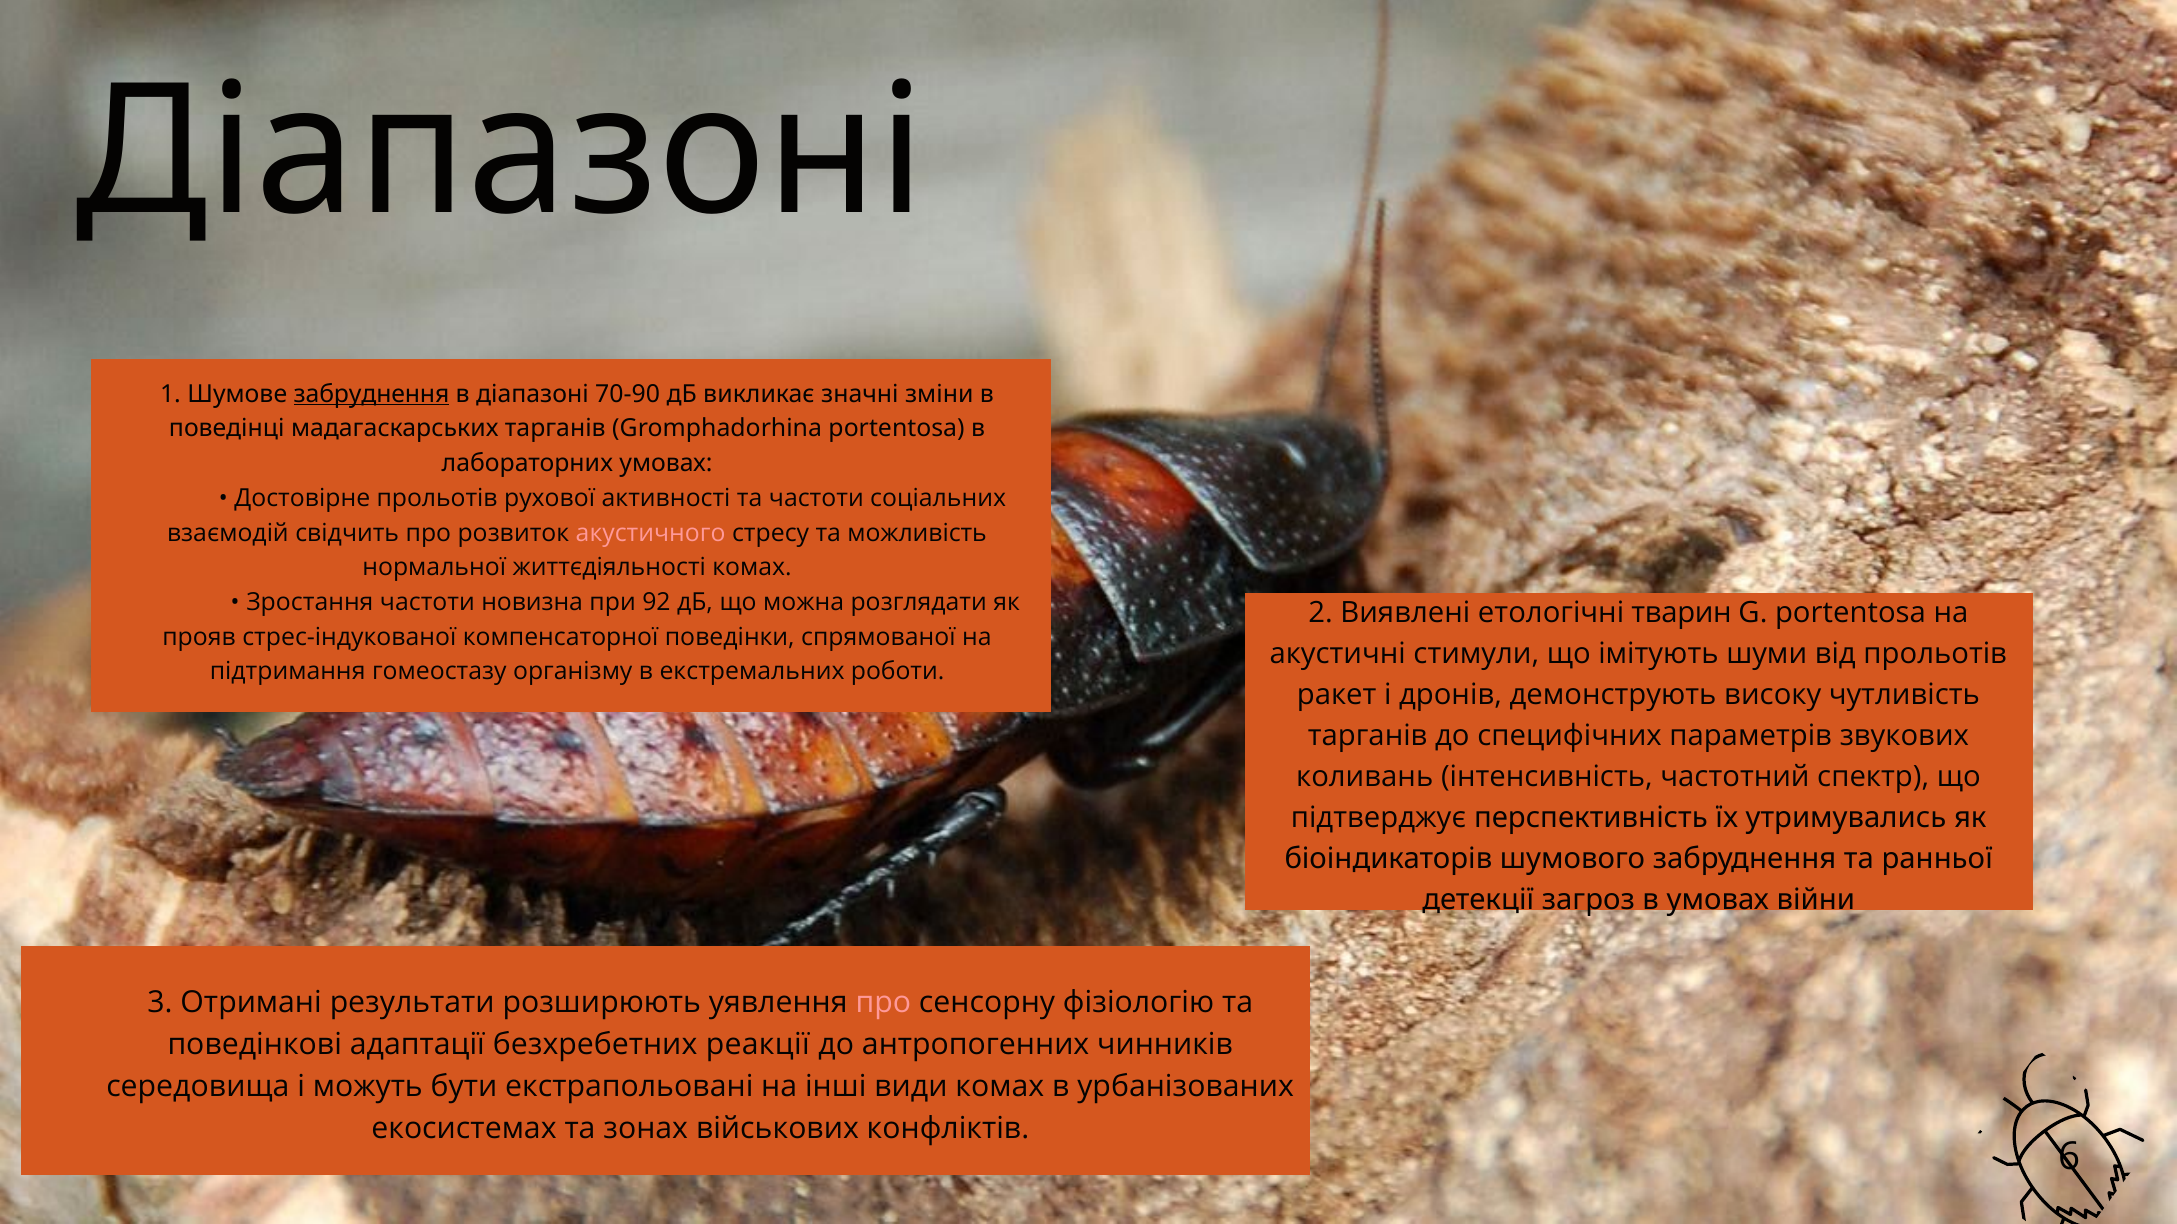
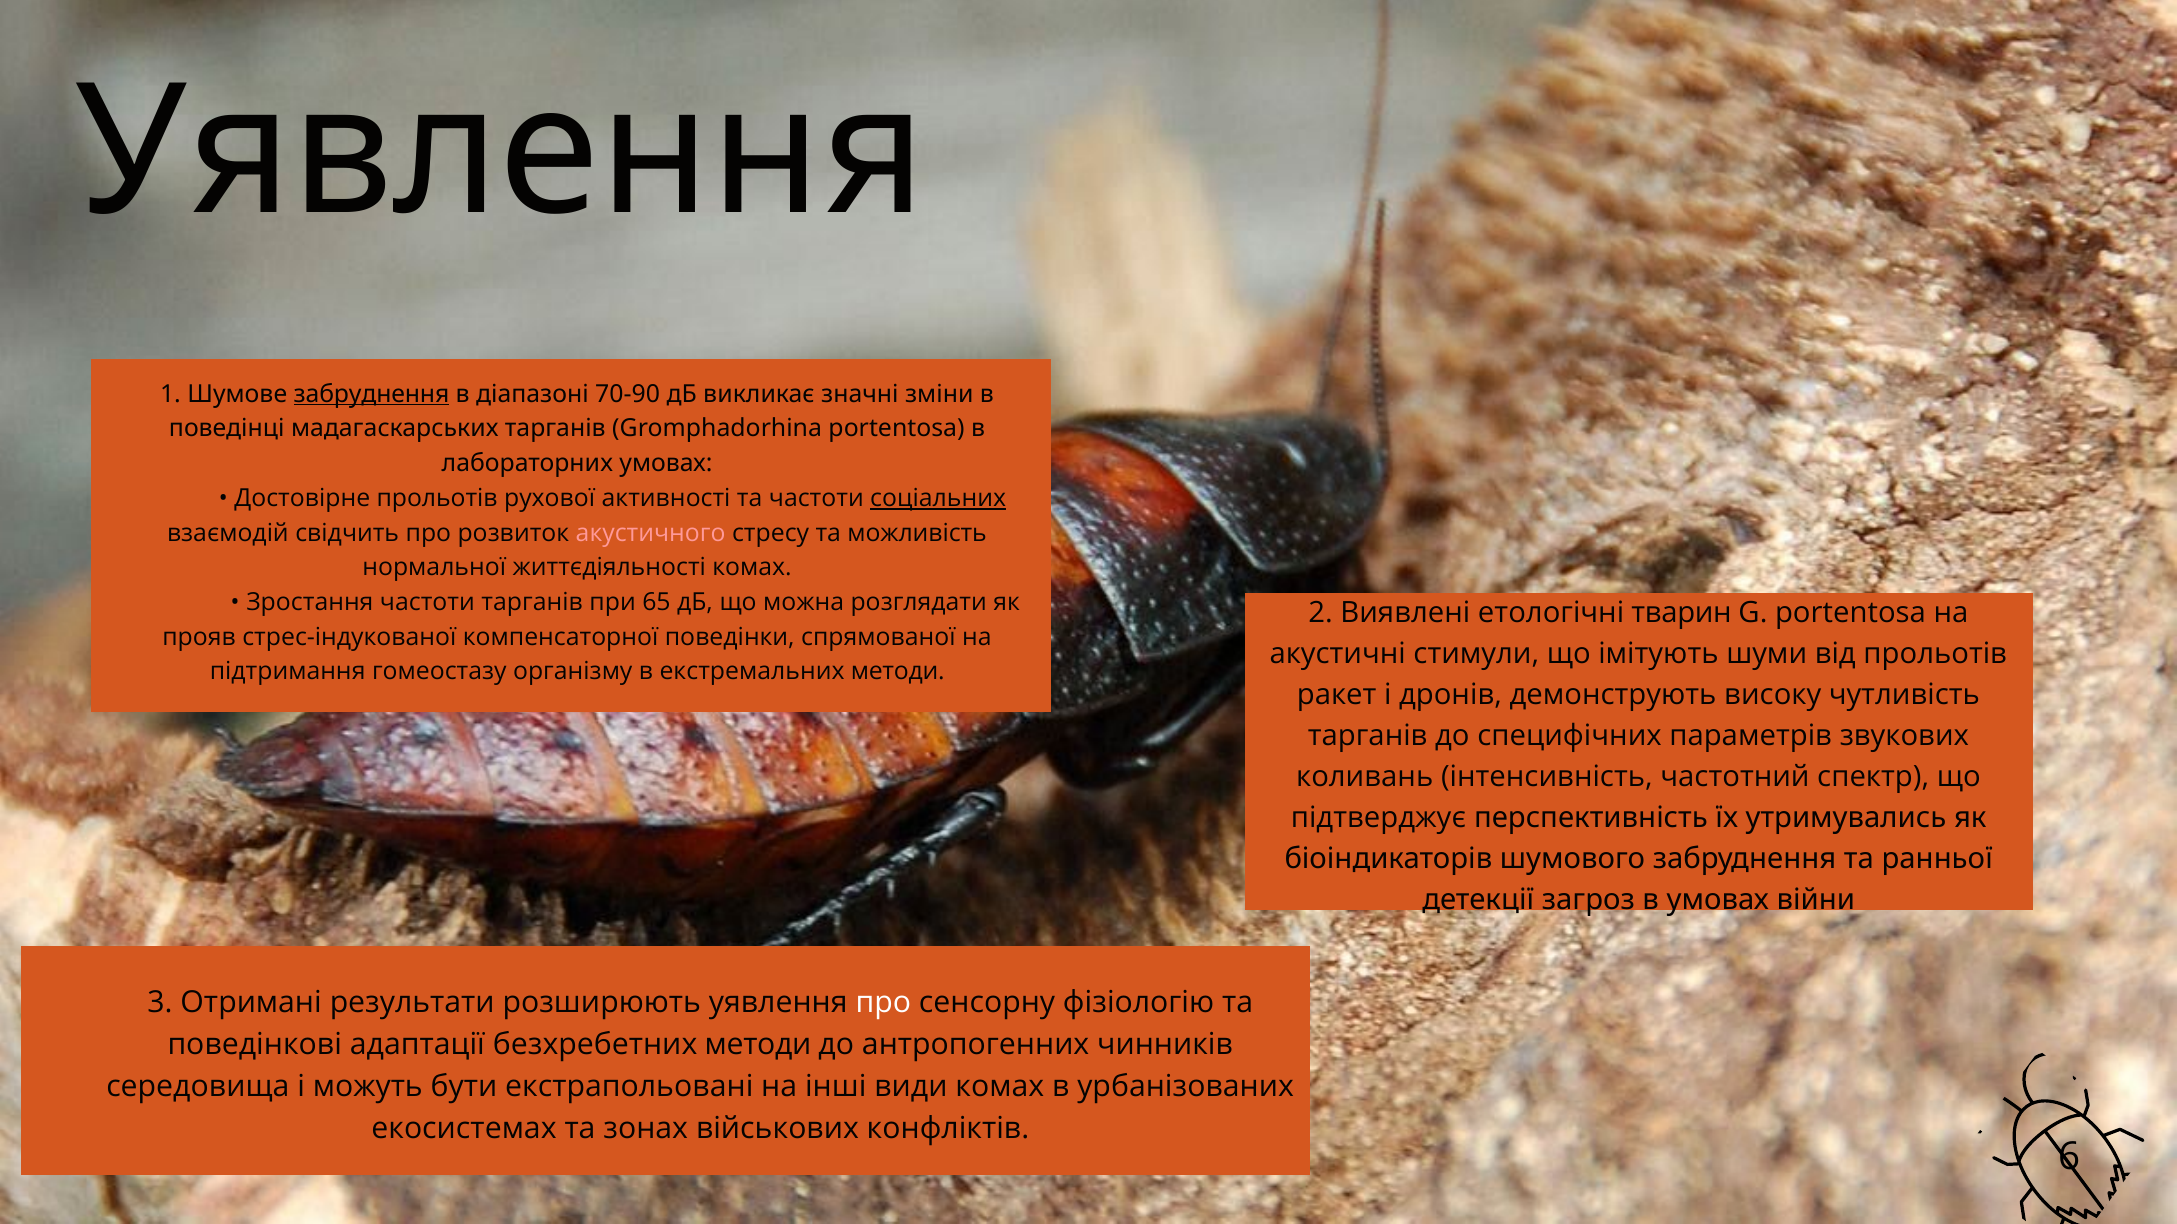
Діапазоні: Діапазоні -> Уявлення (501, 153)
соціальних underline: none -> present (938, 498)
частоти новизна: новизна -> тарганів (532, 602)
92: 92 -> 65 (656, 602)
екстремальних роботи: роботи -> методи (898, 672)
про colour: pink -> white (883, 1003)
безхребетних реакції: реакції -> методи (758, 1045)
